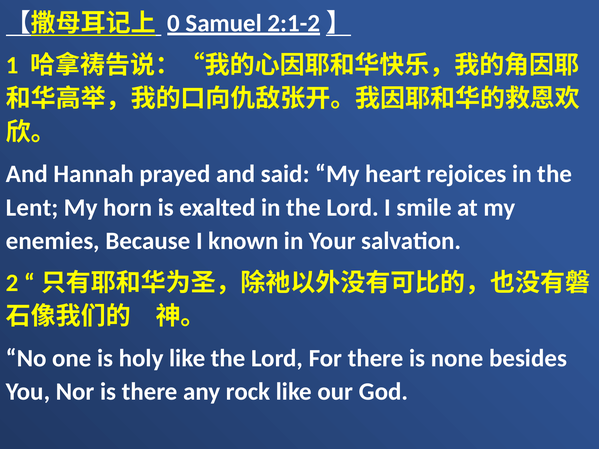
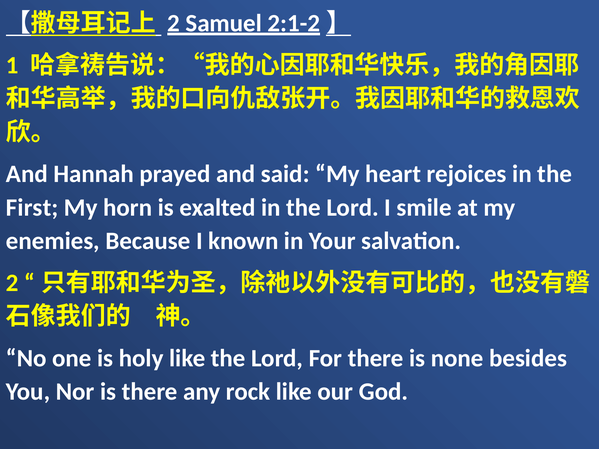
0: 0 -> 2 (174, 23)
Lent: Lent -> First (32, 208)
